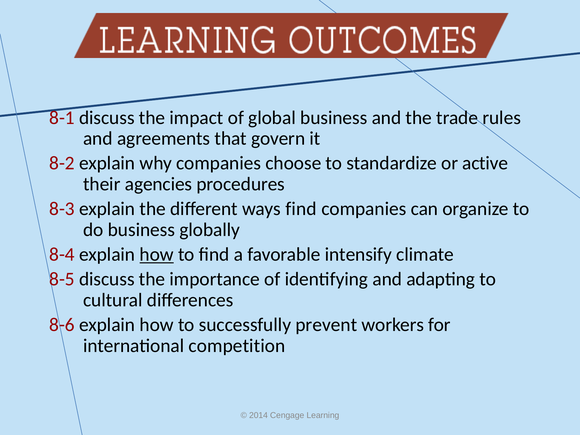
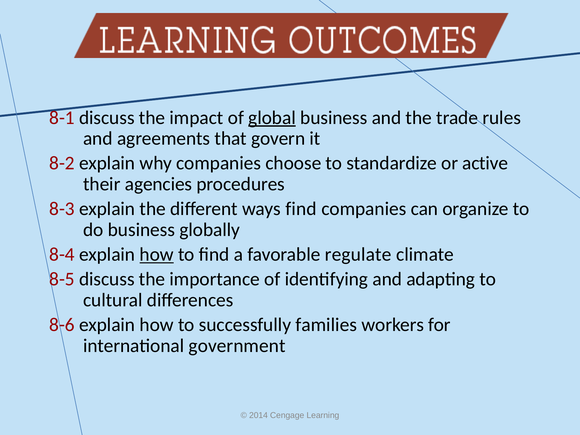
global underline: none -> present (272, 118)
intensify: intensify -> regulate (358, 254)
prevent: prevent -> families (326, 325)
competition: competition -> government (237, 346)
